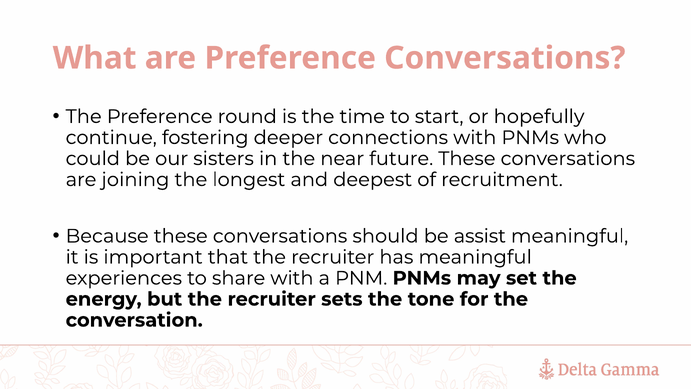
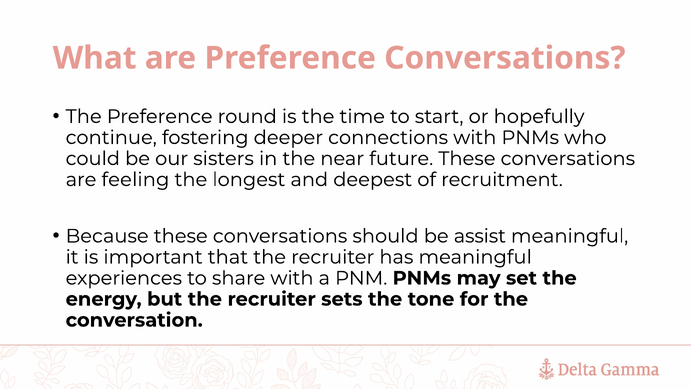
joining: joining -> feeling (135, 179)
